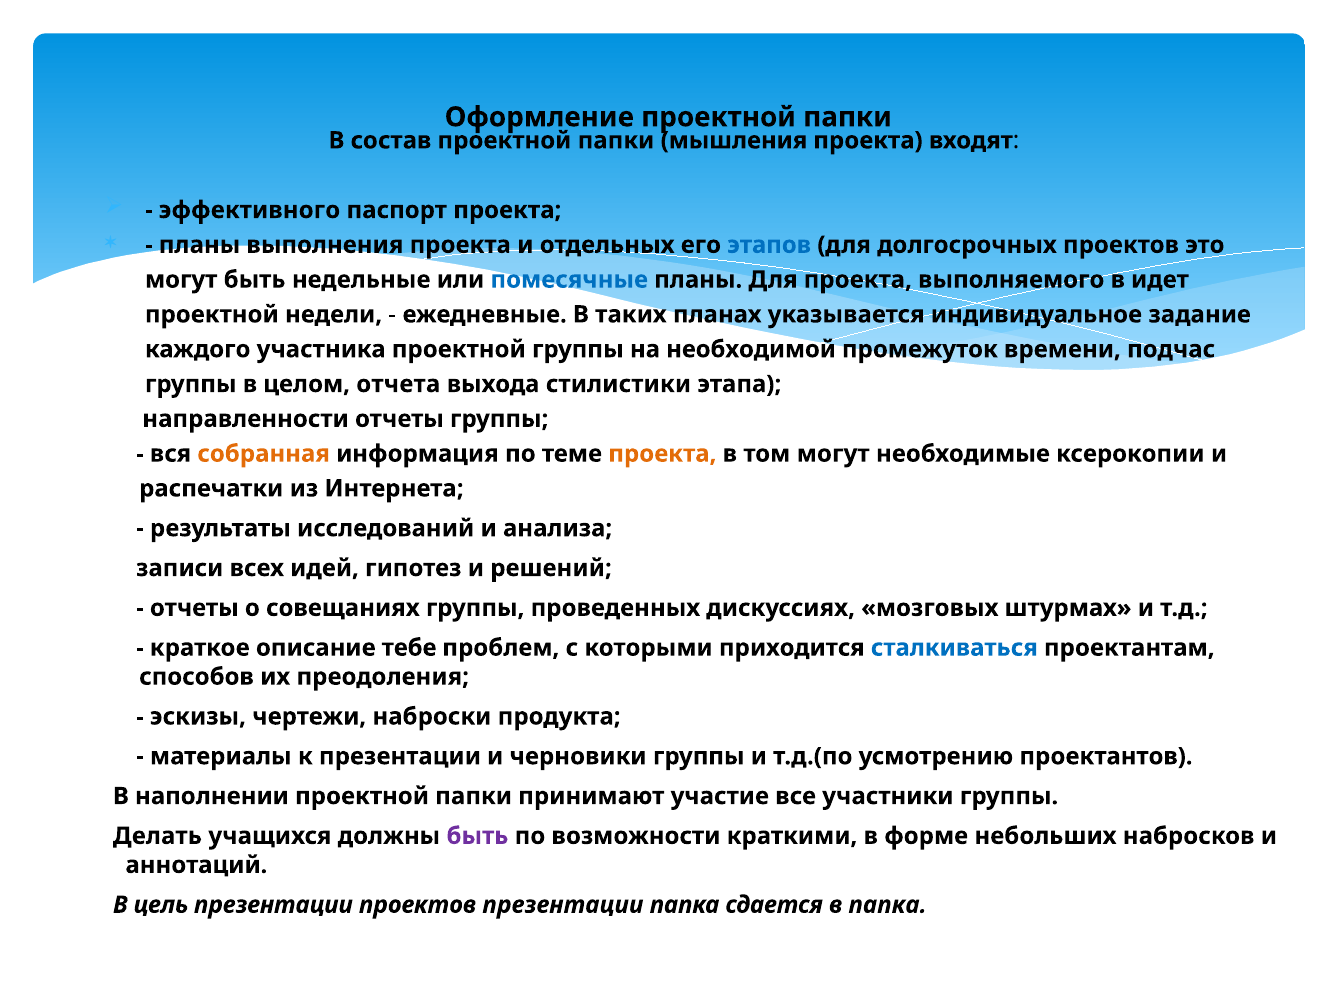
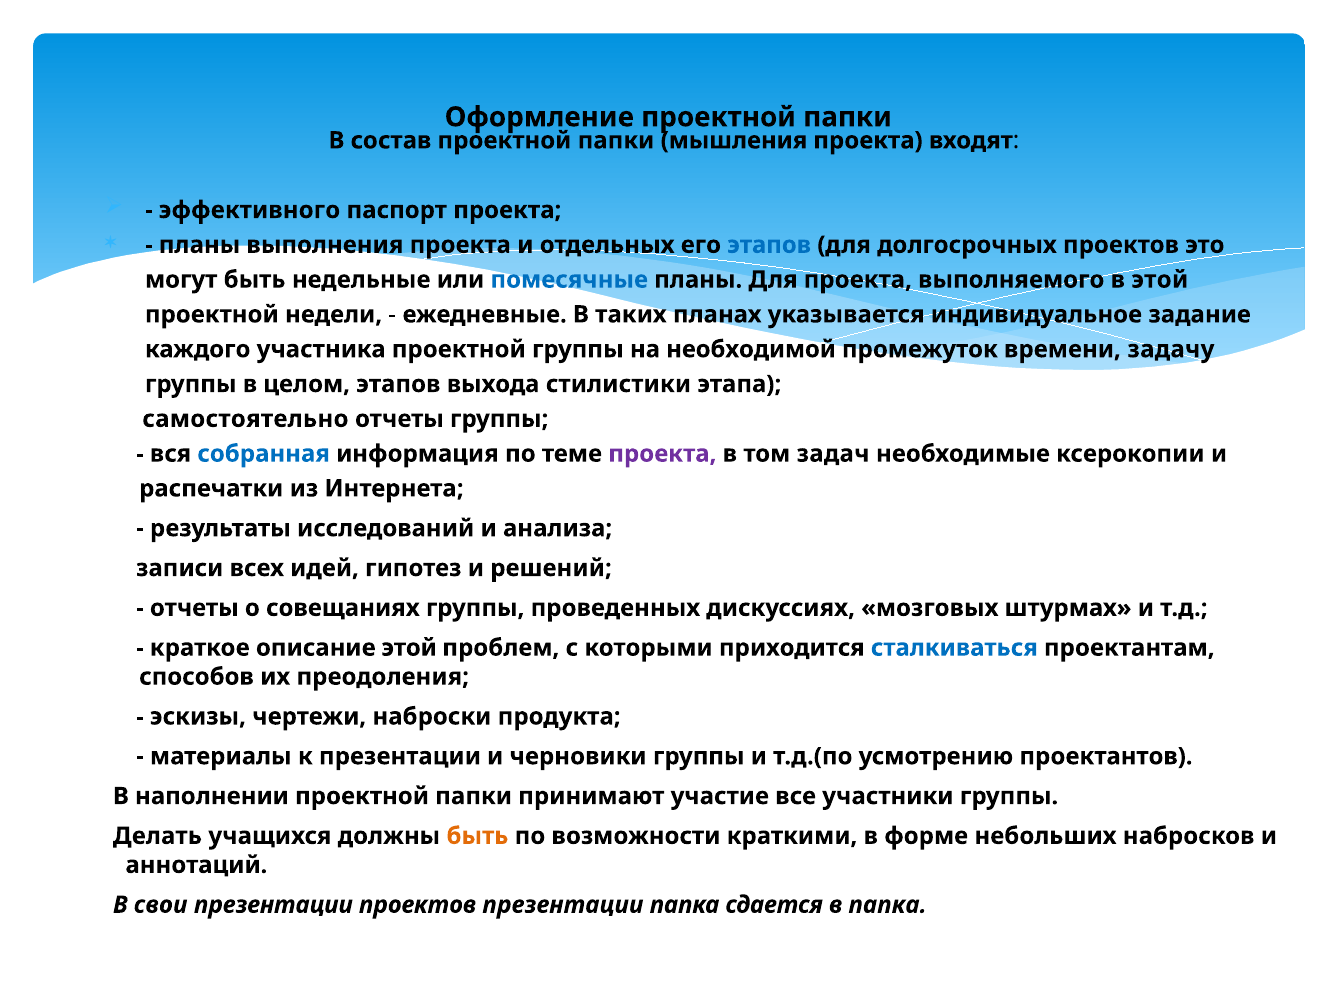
в идет: идет -> этой (1160, 280)
подчас: подчас -> задачу (1171, 349)
целом отчета: отчета -> этапов (398, 384)
направленности: направленности -> самостоятельно (245, 419)
собранная colour: orange -> blue (264, 454)
проекта colour: orange -> purple (662, 454)
том могут: могут -> задач (833, 454)
описание тебе: тебе -> этой (409, 648)
быть colour: purple -> orange (477, 836)
цель: цель -> свои (161, 905)
